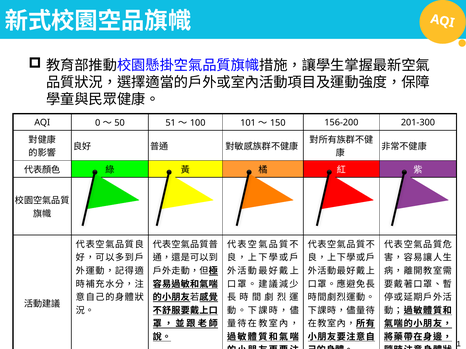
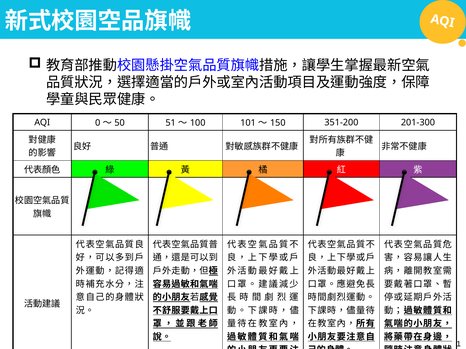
156-200: 156-200 -> 351-200 (341, 123)
